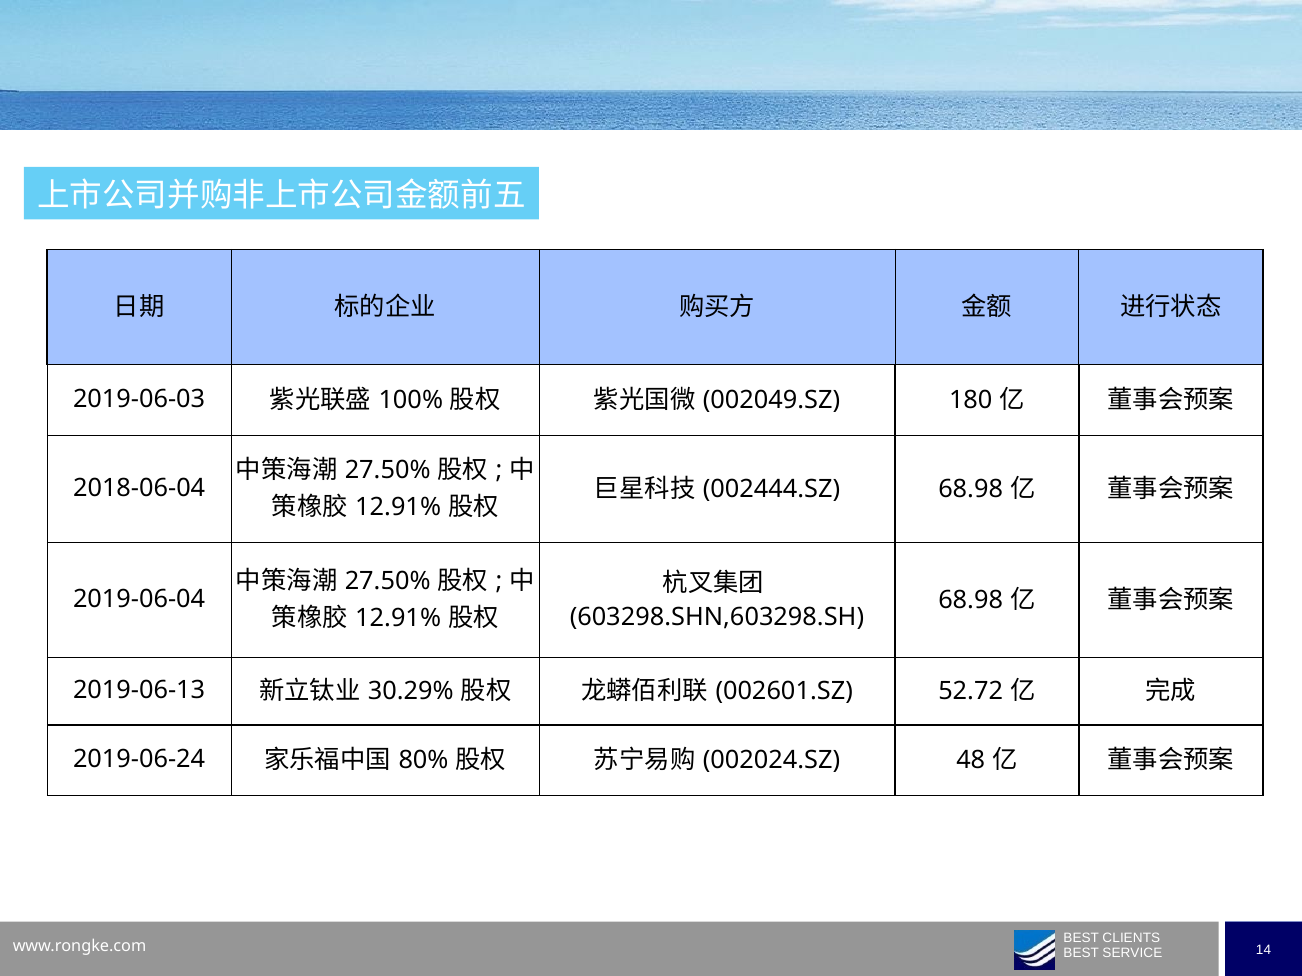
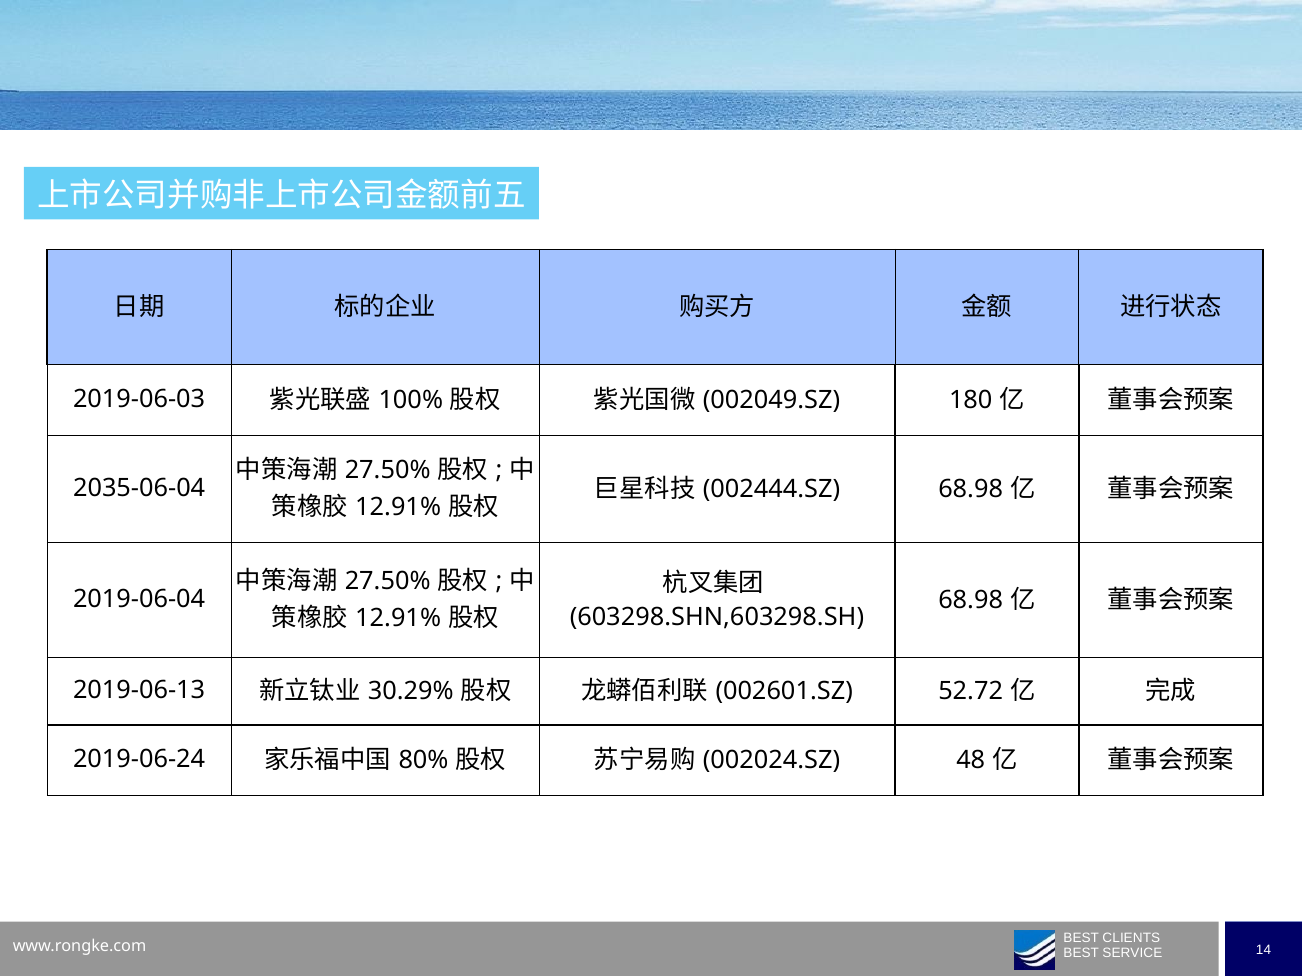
2018-06-04: 2018-06-04 -> 2035-06-04 (139, 488)
